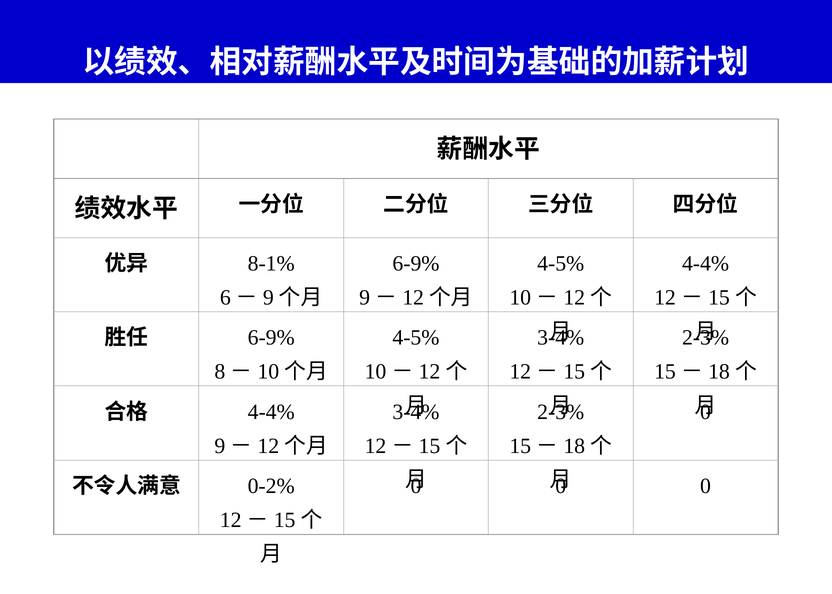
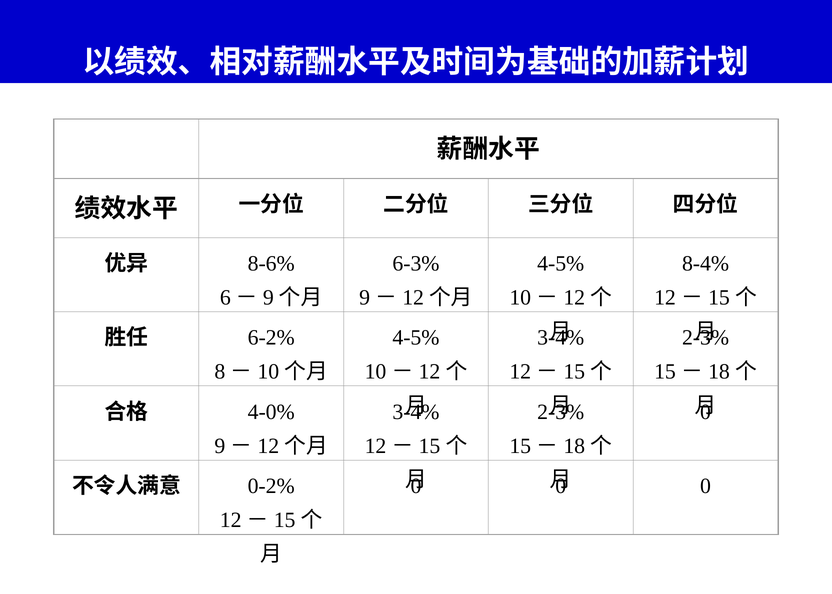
6-9%: 6-9% -> 6-3% (416, 264)
4-4%: 4-4% -> 8-4% (706, 264)
8-1%: 8-1% -> 8-6% (271, 264)
6-9%: 6-9% -> 6-2% (271, 338)
4-4%: 4-4% -> 4-0% (271, 412)
